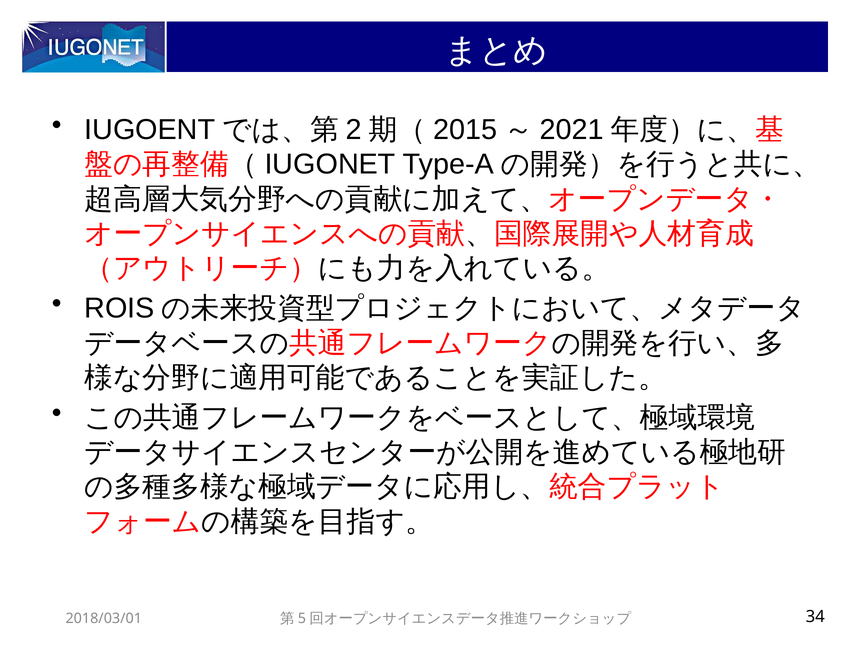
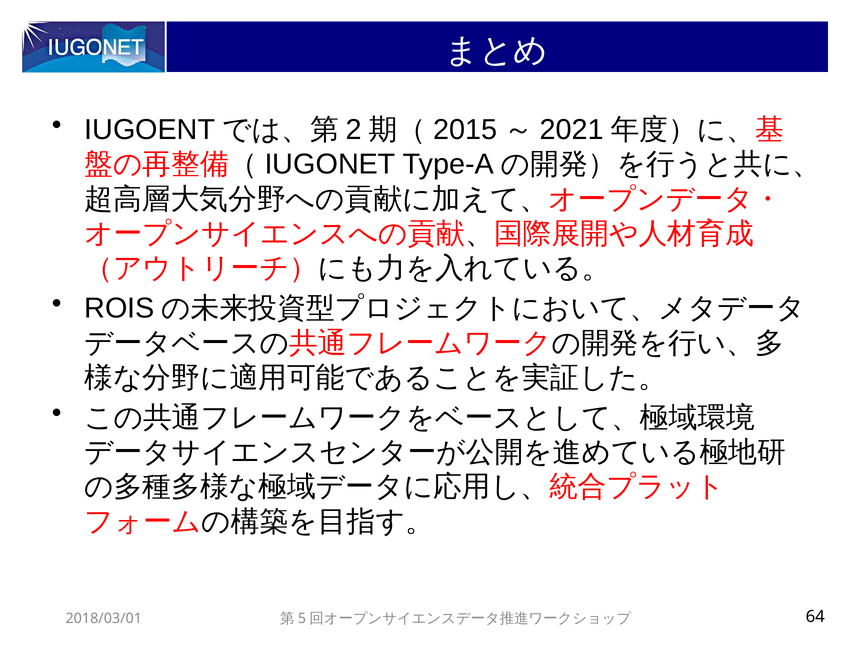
34: 34 -> 64 (815, 617)
